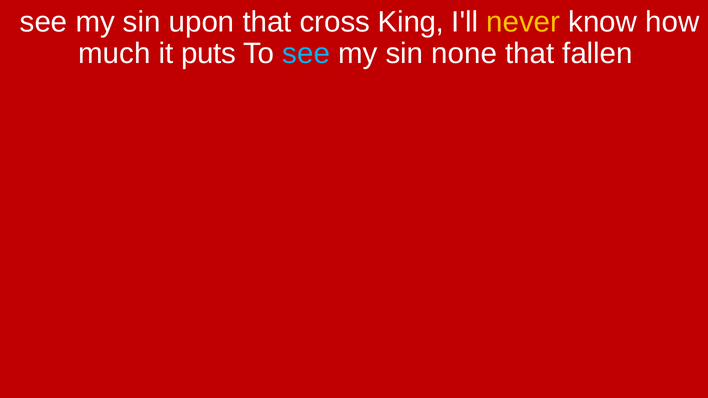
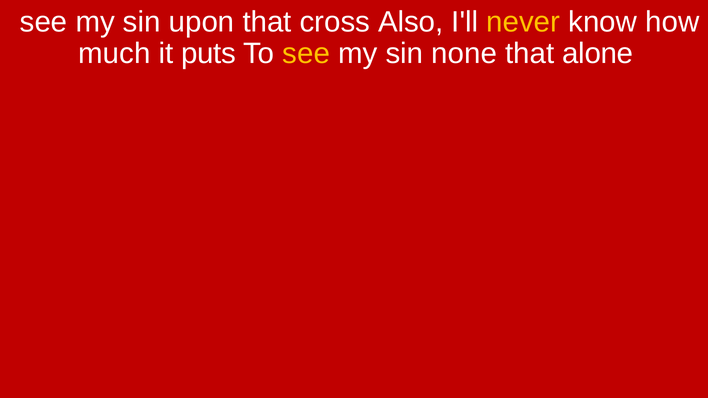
King: King -> Also (411, 22)
see colour: light blue -> yellow (306, 54)
fallen: fallen -> alone (598, 54)
